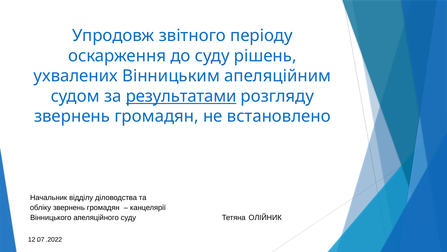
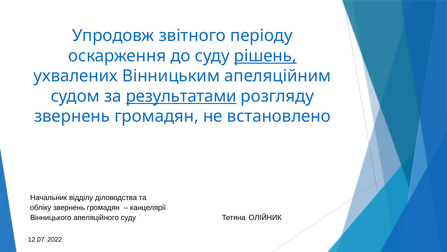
рішень underline: none -> present (265, 56)
